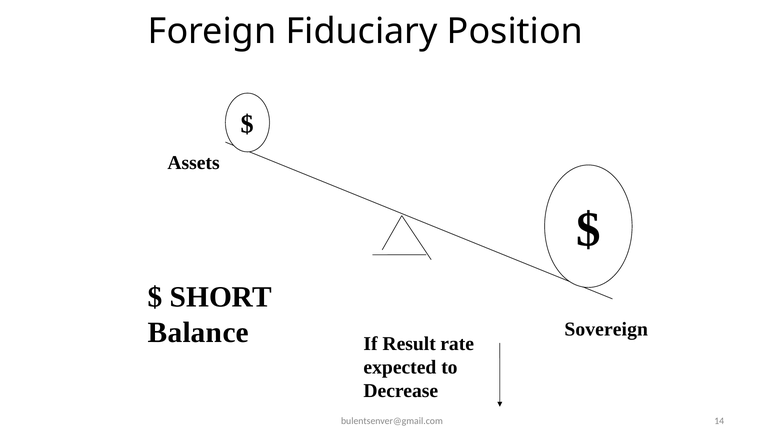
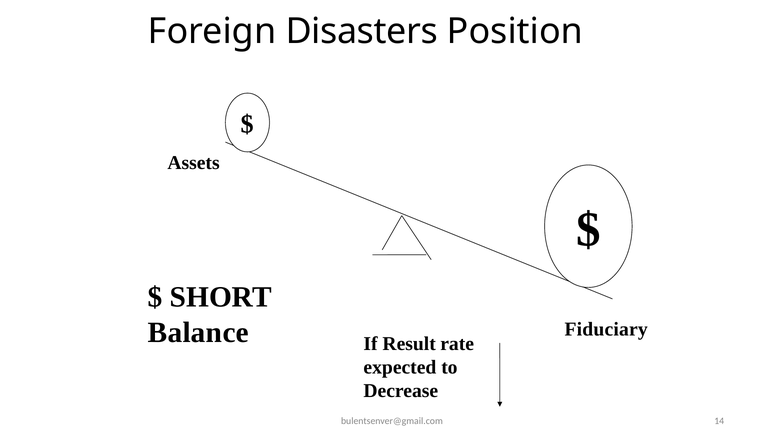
Fiduciary: Fiduciary -> Disasters (362, 32)
Sovereign: Sovereign -> Fiduciary (606, 329)
